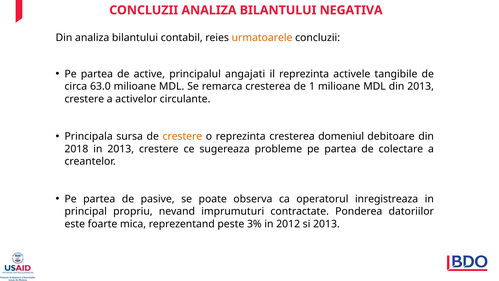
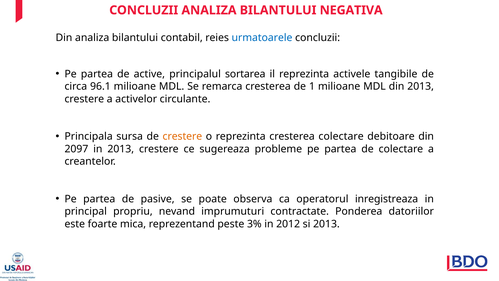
urmatoarele colour: orange -> blue (262, 38)
angajati: angajati -> sortarea (245, 74)
63.0: 63.0 -> 96.1 (100, 86)
cresterea domeniul: domeniul -> colectare (341, 136)
2018: 2018 -> 2097 (76, 149)
